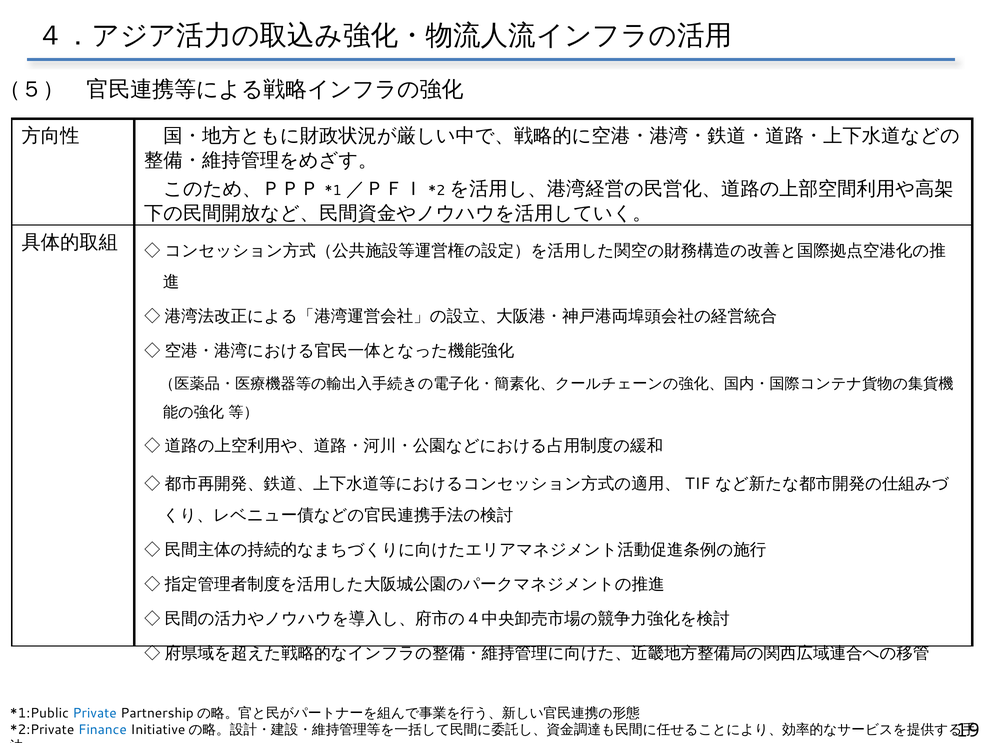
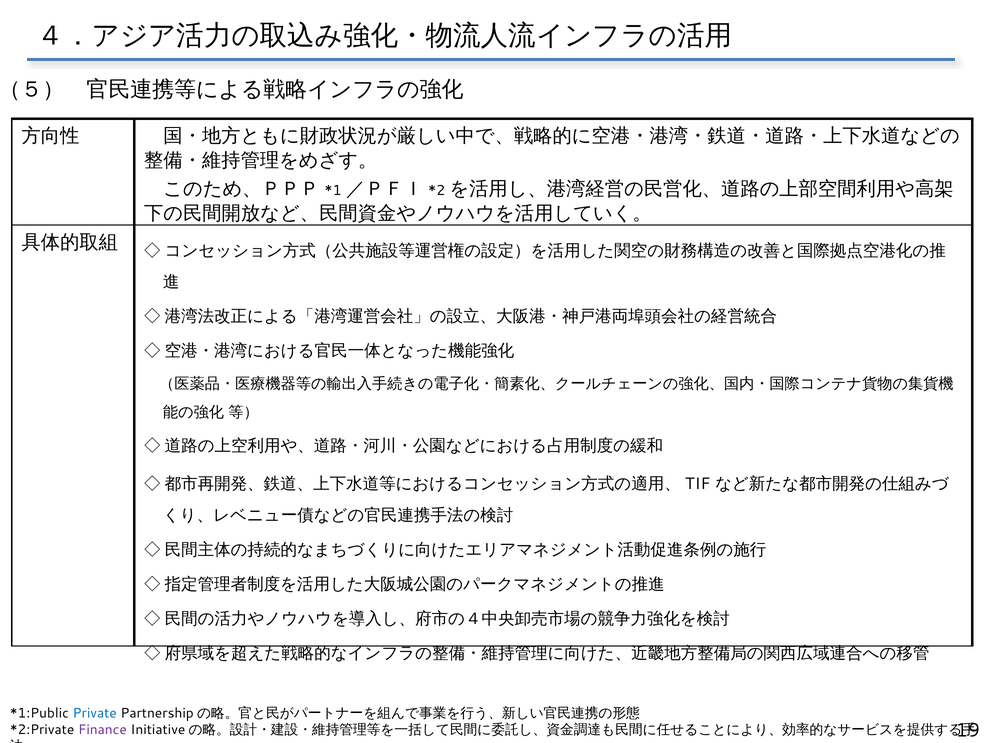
Finance colour: blue -> purple (102, 729)
